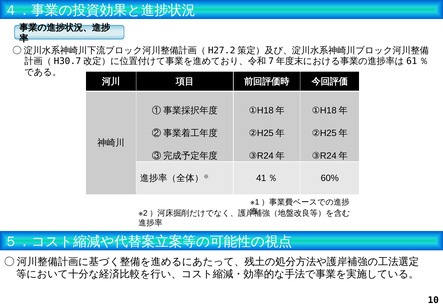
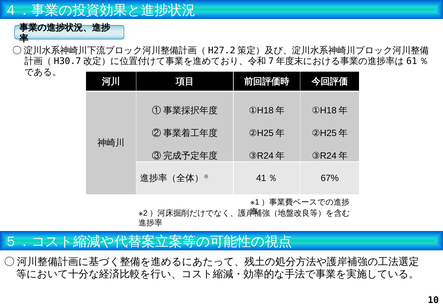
60%: 60% -> 67% (330, 178)
